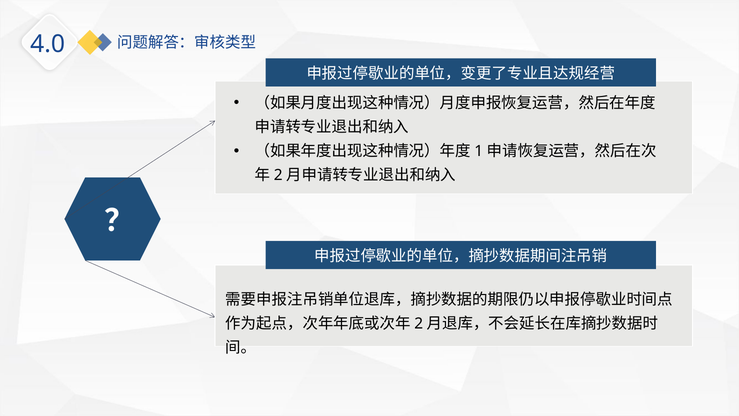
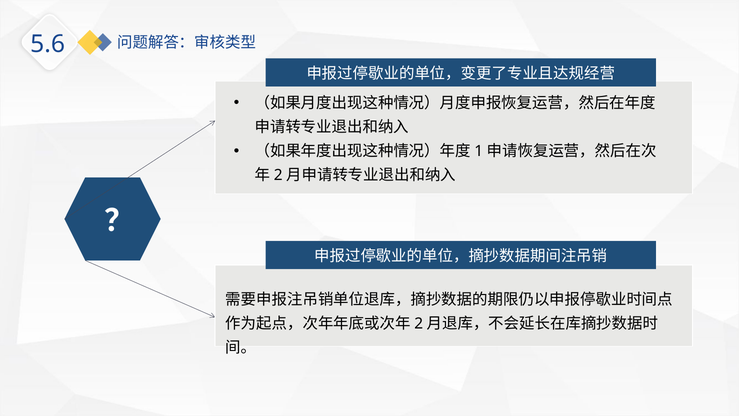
4.0: 4.0 -> 5.6 (48, 44)
